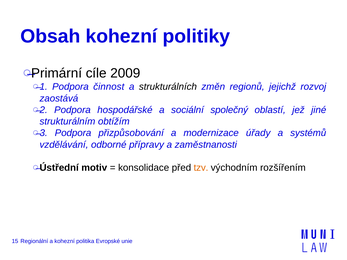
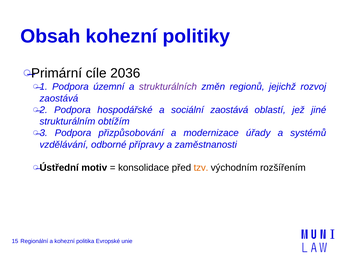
2009: 2009 -> 2036 (125, 73)
činnost: činnost -> územní (109, 87)
strukturálních colour: black -> purple (168, 87)
sociální společný: společný -> zaostává (229, 110)
